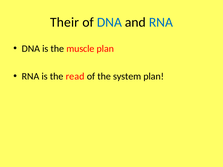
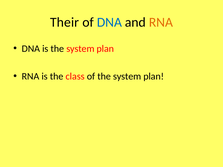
RNA colour: blue -> orange (161, 22)
is the muscle: muscle -> system (80, 49)
read: read -> class (75, 76)
